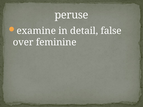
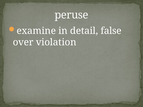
feminine: feminine -> violation (56, 42)
